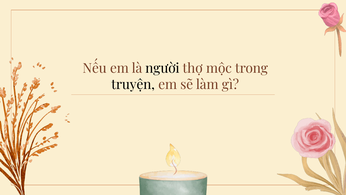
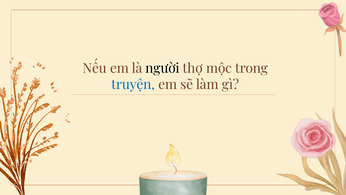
truyện colour: black -> blue (133, 85)
